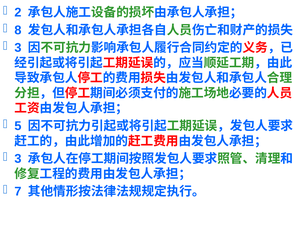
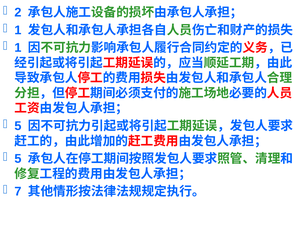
8: 8 -> 1 (18, 30)
3: 3 -> 1 (18, 48)
3: 3 -> 5 (18, 159)
